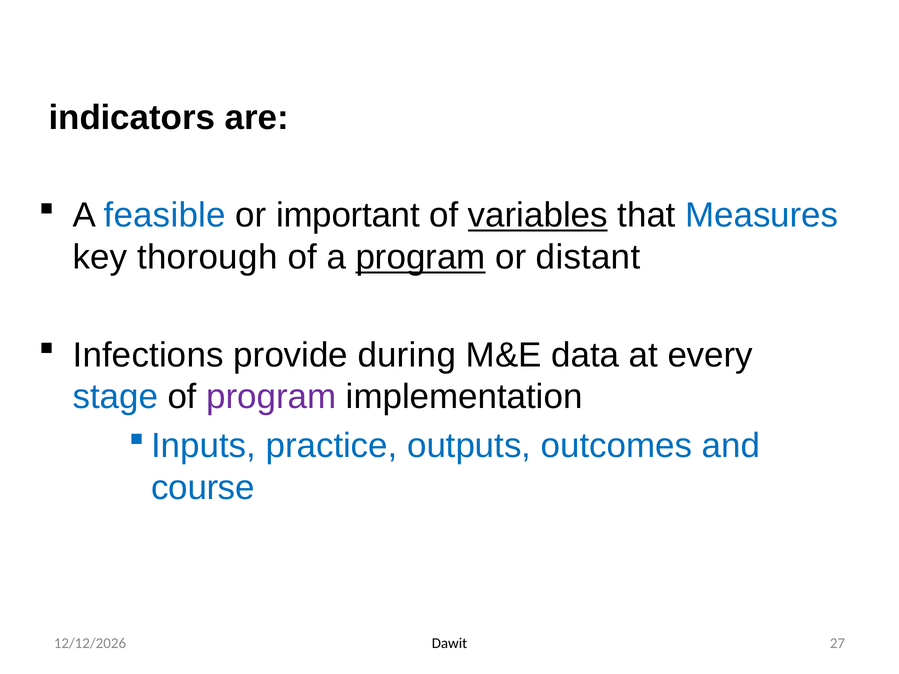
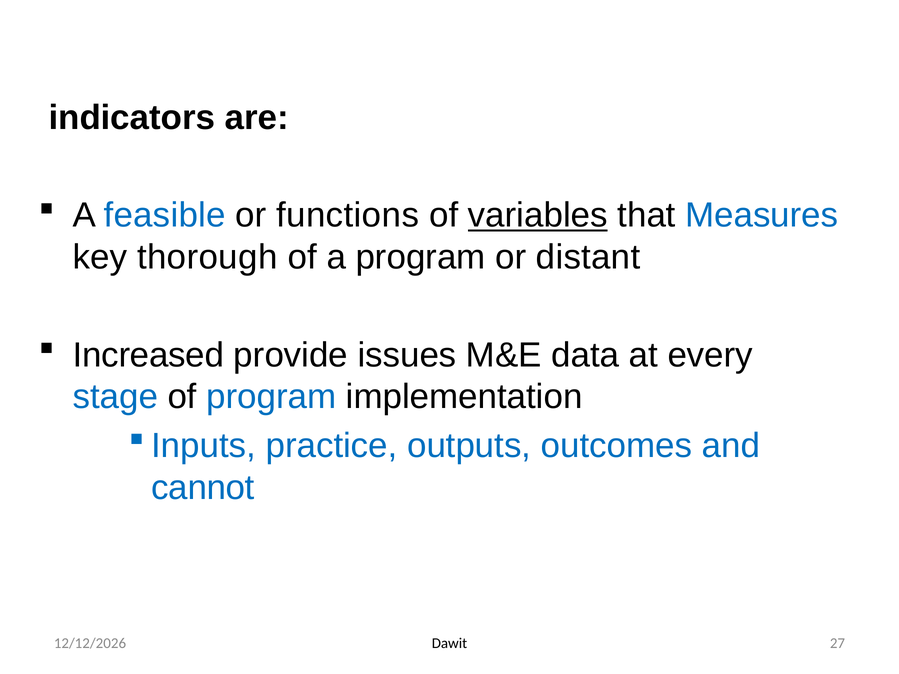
important: important -> functions (348, 216)
program underline: present -> none (421, 257)
Infections: Infections -> Increased (148, 355)
during: during -> issues (407, 355)
program colour: purple -> blue (271, 397)
course: course -> cannot (203, 488)
